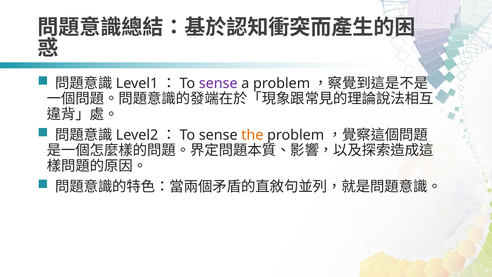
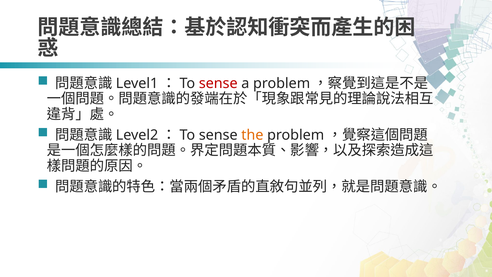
sense colour: purple -> red (218, 83)
